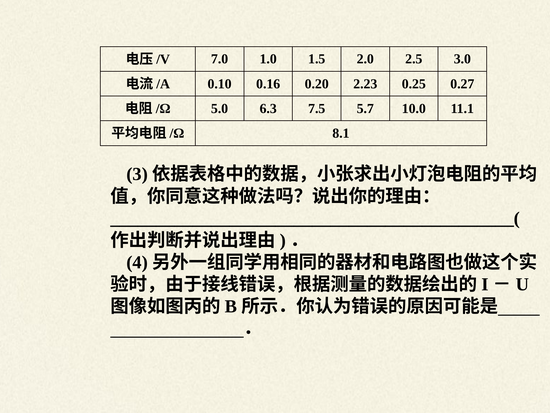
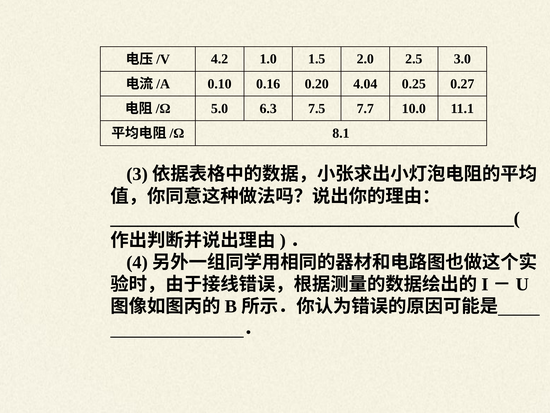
7.0: 7.0 -> 4.2 (220, 59)
2.23: 2.23 -> 4.04 (365, 84)
5.7: 5.7 -> 7.7 (365, 108)
